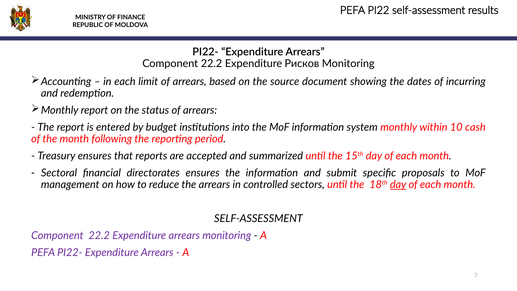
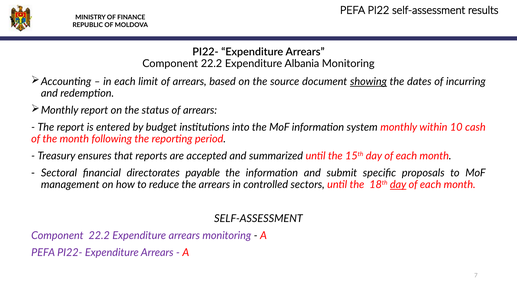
Рисков: Рисков -> Albania (302, 63)
showing underline: none -> present (368, 82)
directorates ensures: ensures -> payable (203, 173)
